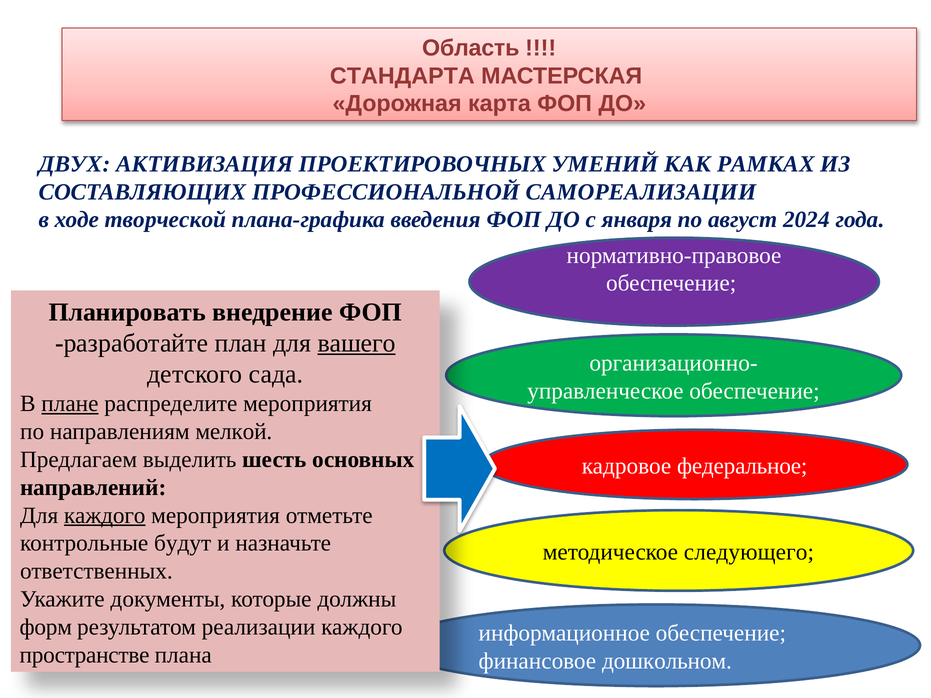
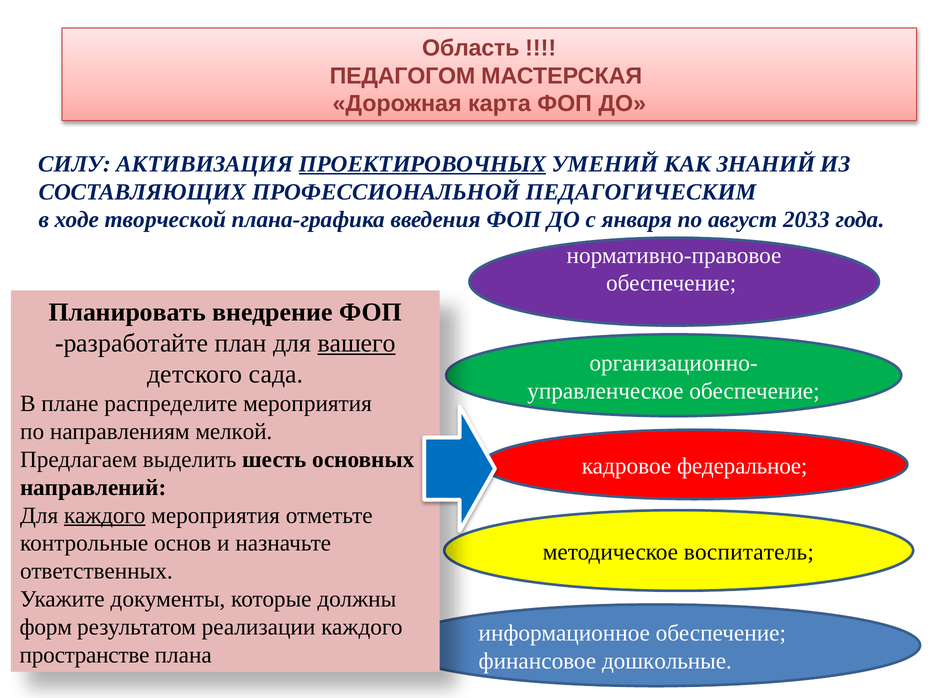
СТАНДАРТА: СТАНДАРТА -> ПЕДАГОГОМ (402, 76)
ДВУХ: ДВУХ -> СИЛУ (75, 164)
ПРОЕКТИРОВОЧНЫХ underline: none -> present (423, 164)
РАМКАХ: РАМКАХ -> ЗНАНИЙ (766, 164)
САМОРЕАЛИЗАЦИИ: САМОРЕАЛИЗАЦИИ -> ПЕДАГОГИЧЕСКИМ (641, 192)
2024: 2024 -> 2033 (807, 220)
плане underline: present -> none (70, 404)
будут: будут -> основ (183, 543)
следующего: следующего -> воспитатель (749, 552)
дошкольном: дошкольном -> дошкольные (667, 661)
